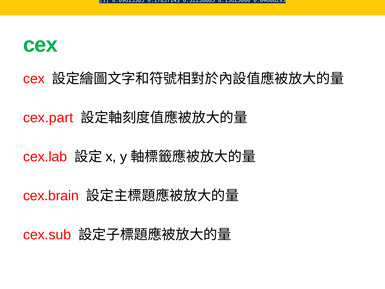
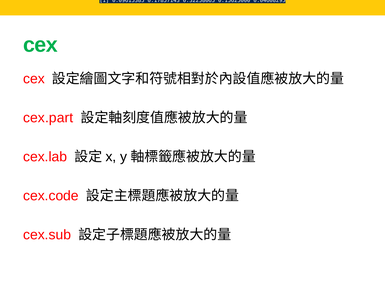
cex.brain: cex.brain -> cex.code (51, 196)
